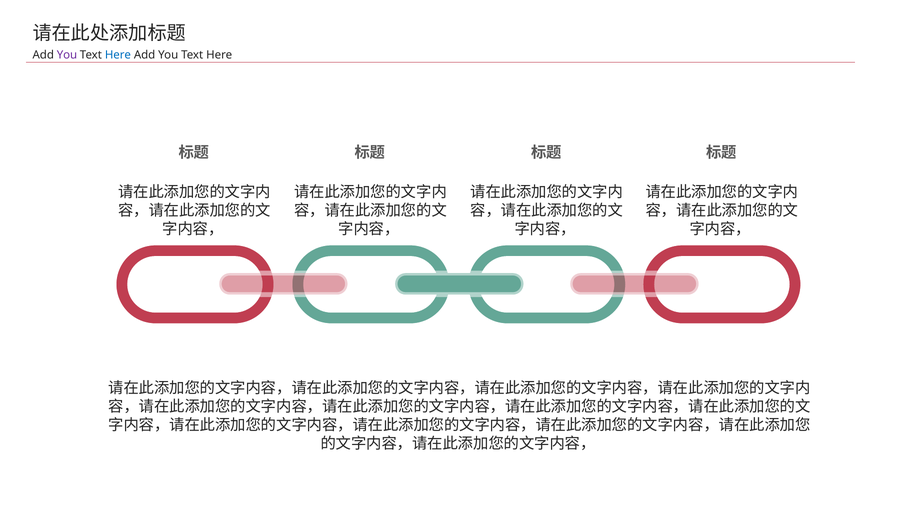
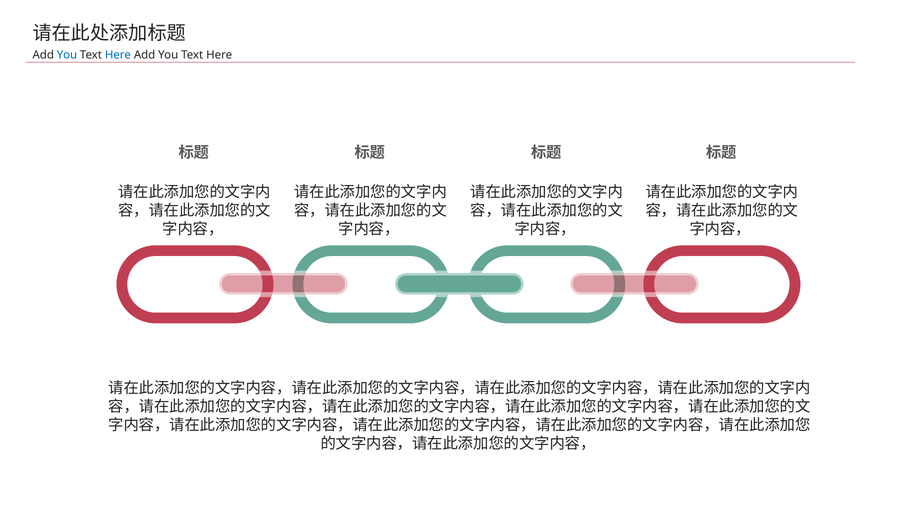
You colour: purple -> blue (67, 55)
